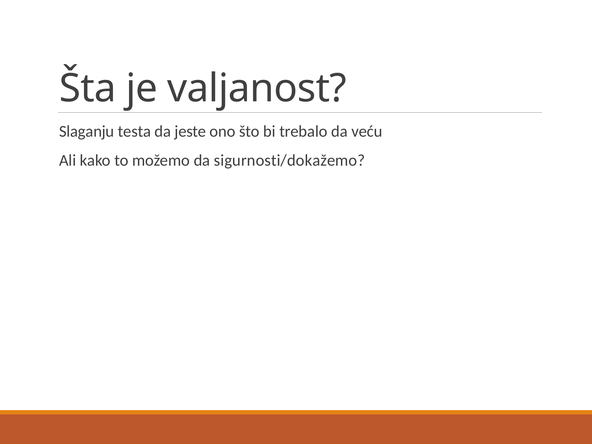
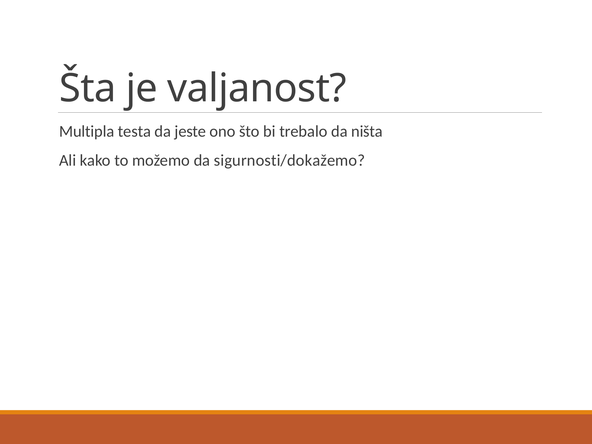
Slaganju: Slaganju -> Multipla (87, 131)
veću: veću -> ništa (367, 131)
